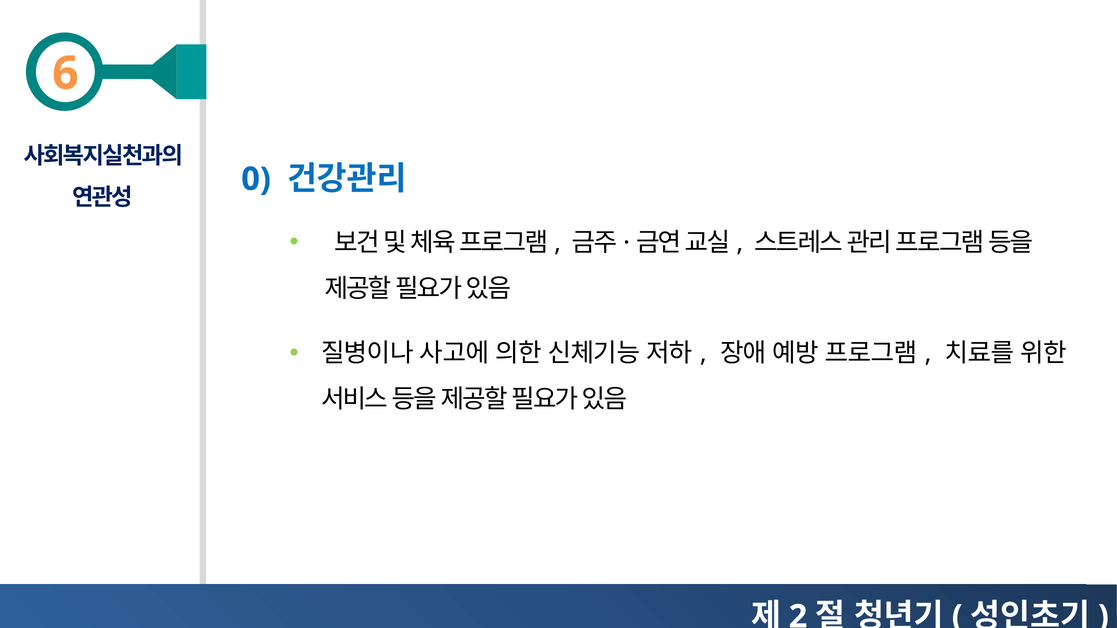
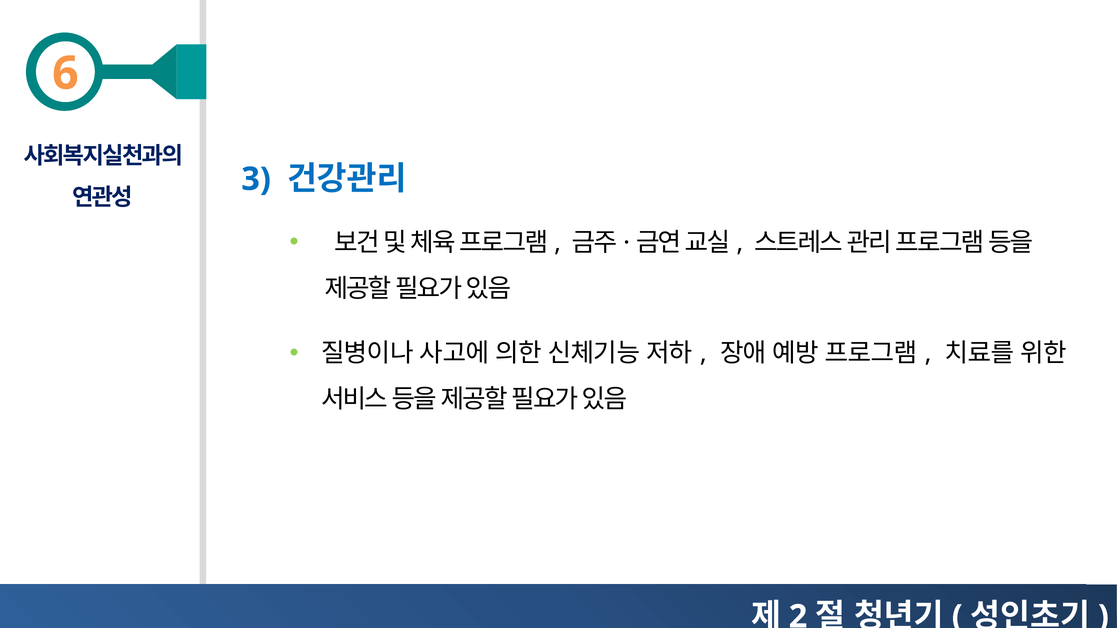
0: 0 -> 3 (256, 179)
